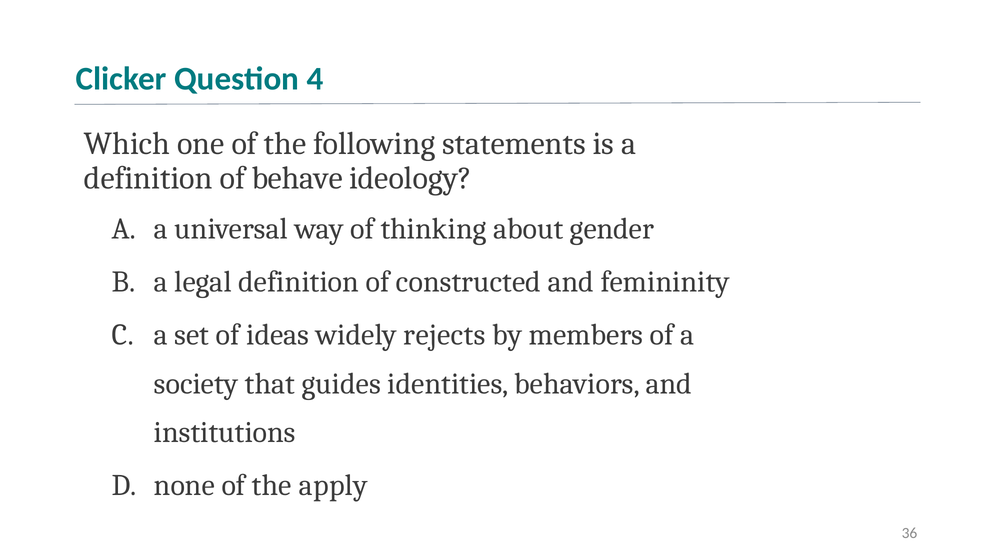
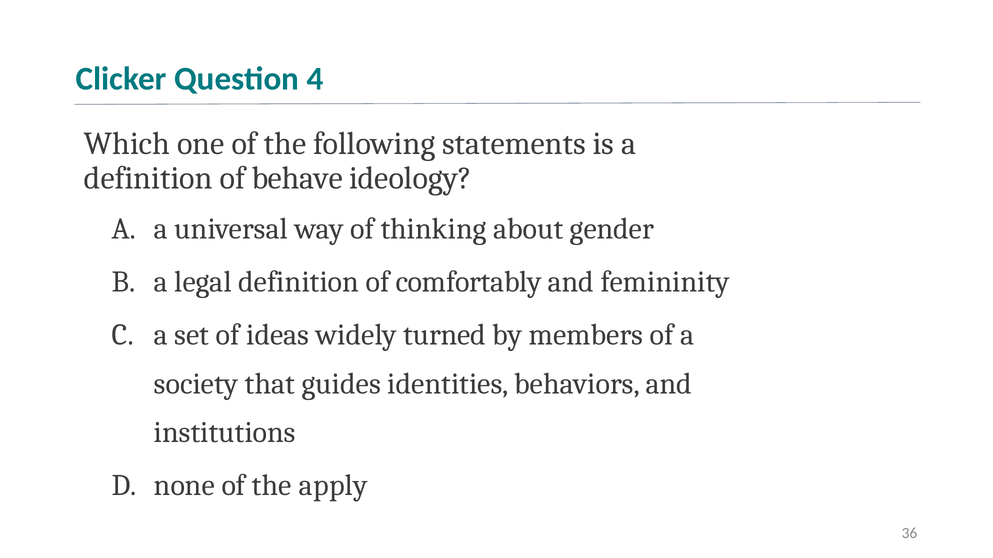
constructed: constructed -> comfortably (469, 282)
rejects: rejects -> turned (445, 335)
